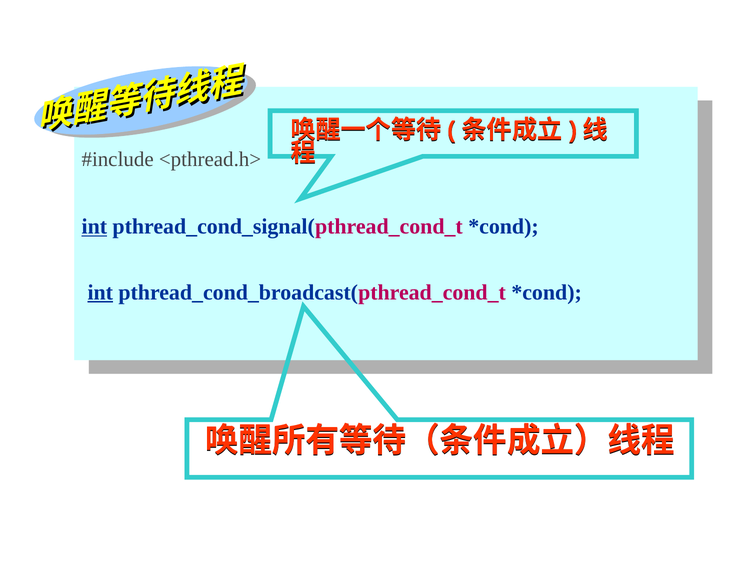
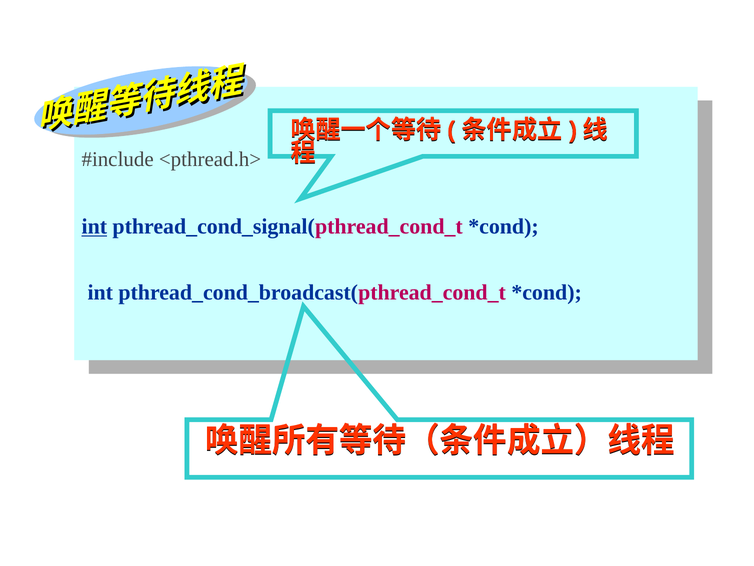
int underline: present -> none (100, 292)
